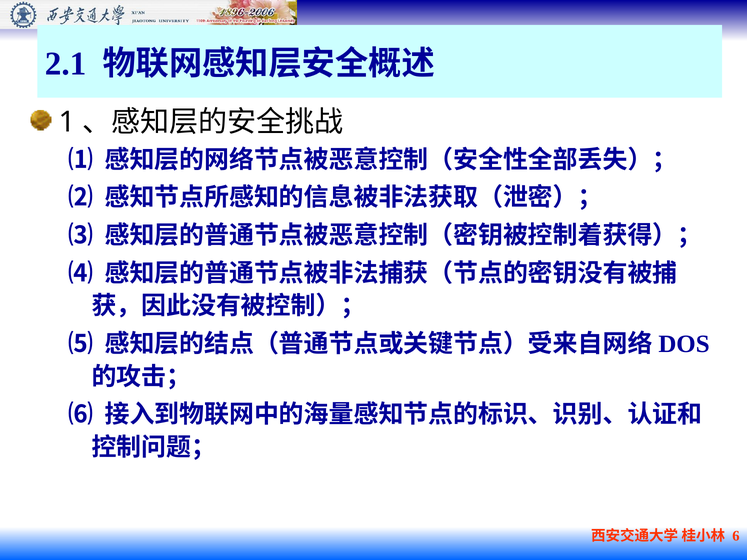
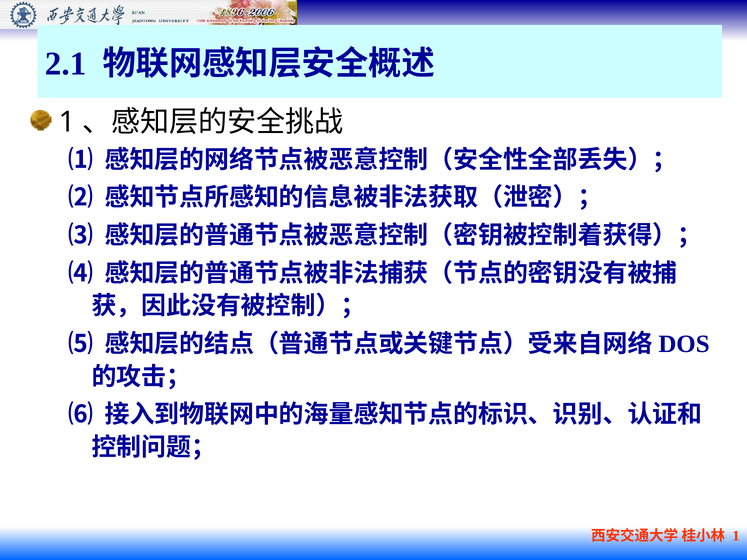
6: 6 -> 1 (736, 536)
